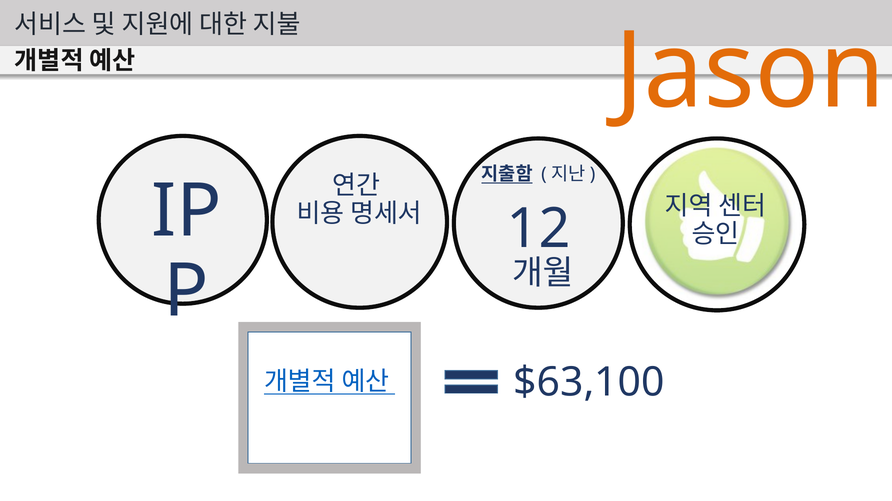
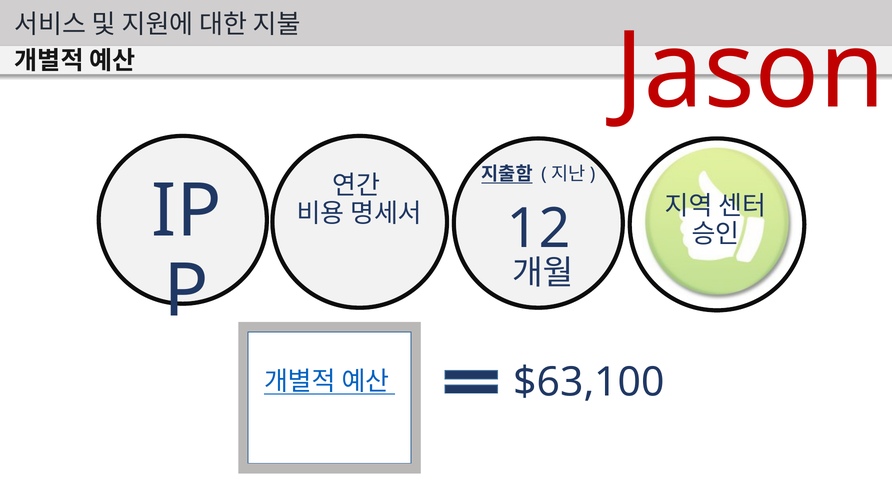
Jason colour: orange -> red (750, 72)
